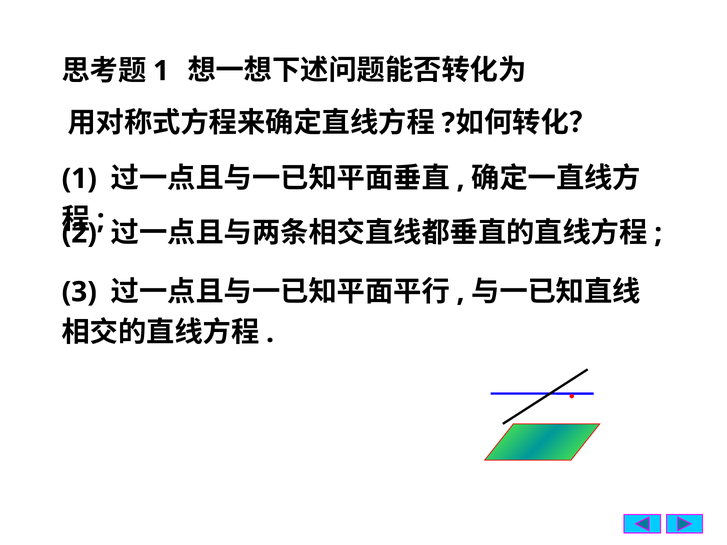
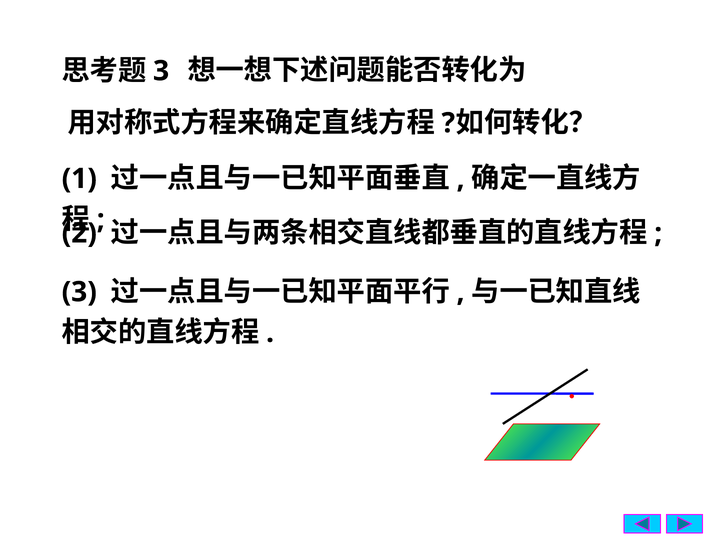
1: 1 -> 3 (161, 71)
